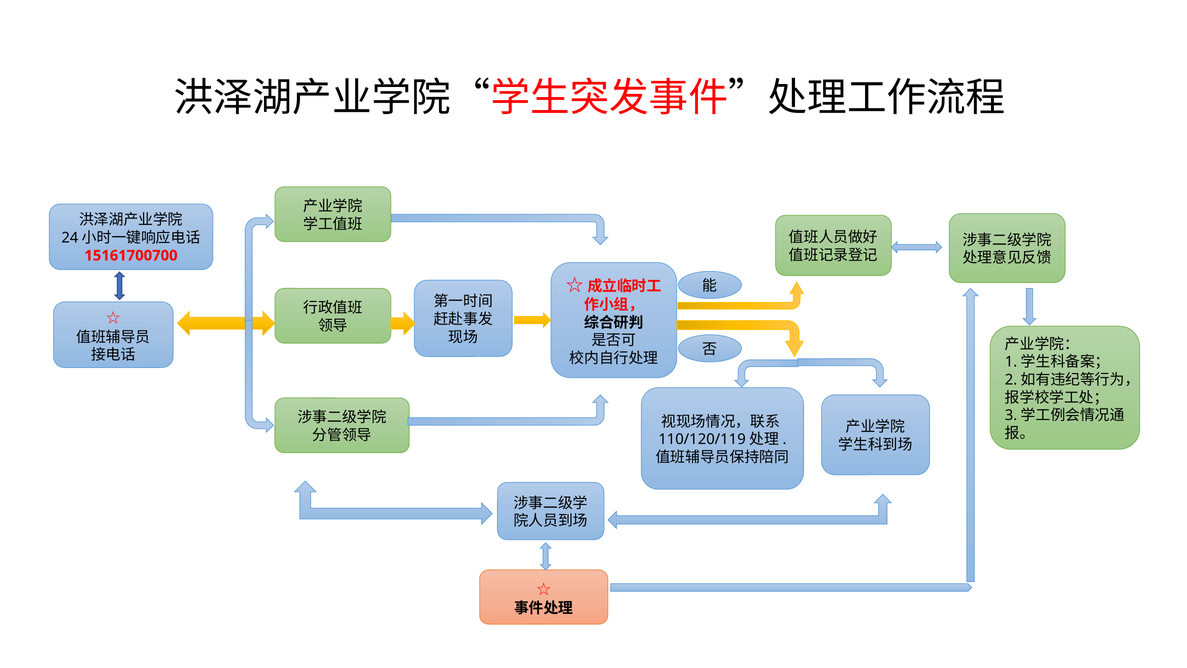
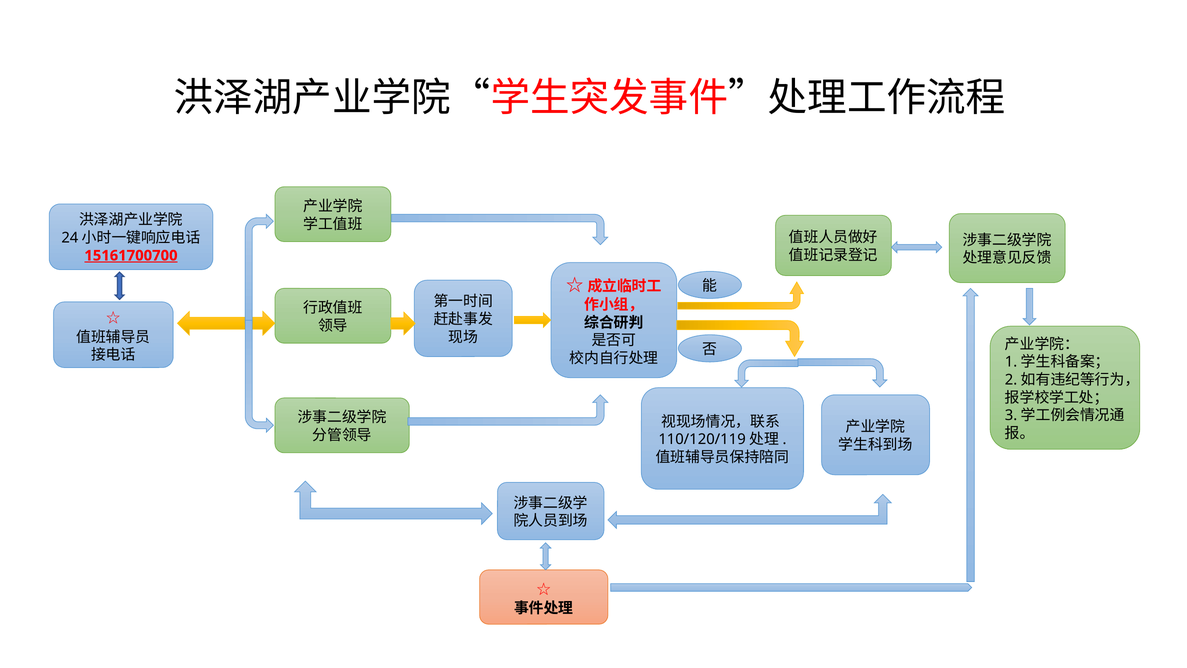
15161700700 underline: none -> present (131, 255)
